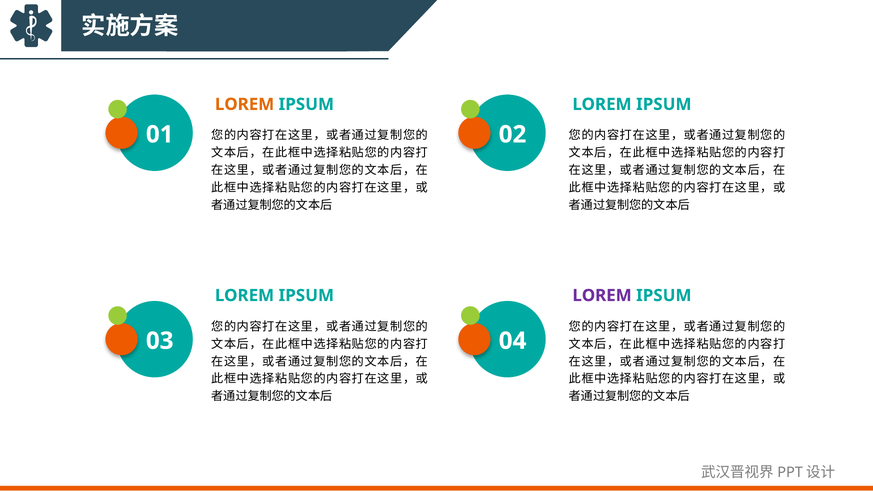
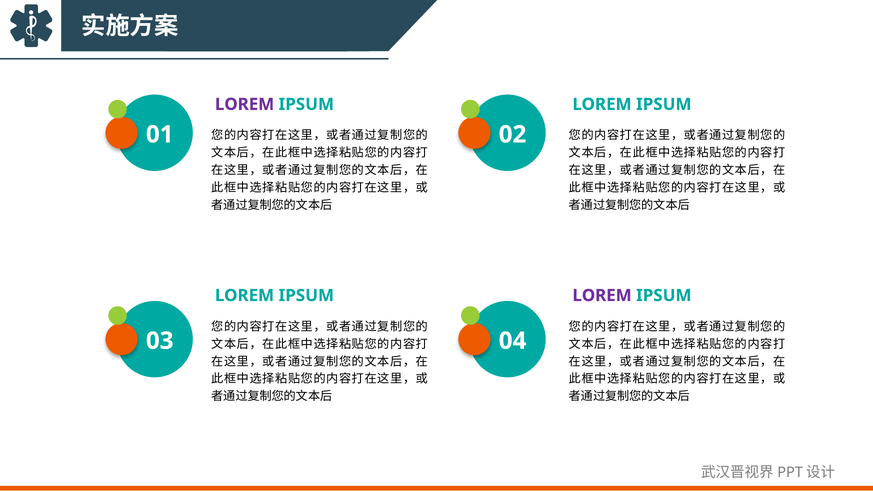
LOREM colour: orange -> purple (245, 104)
